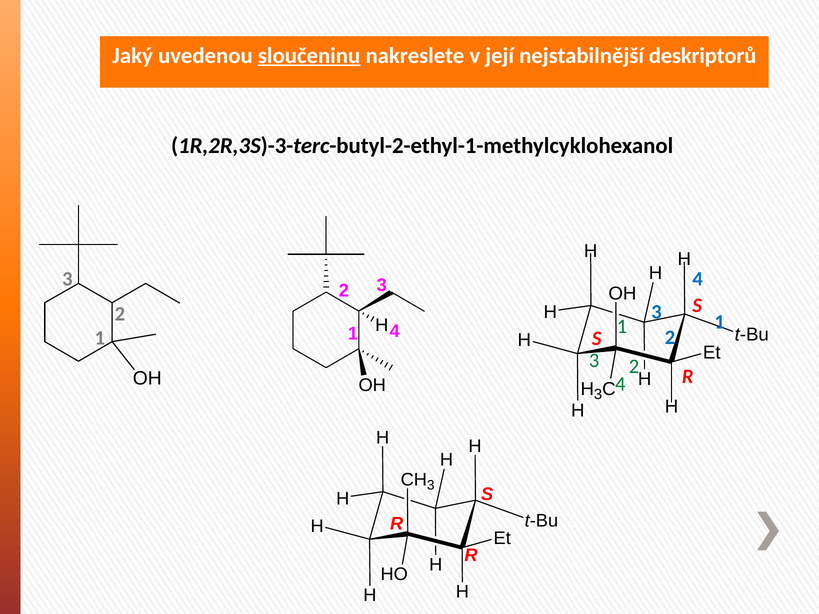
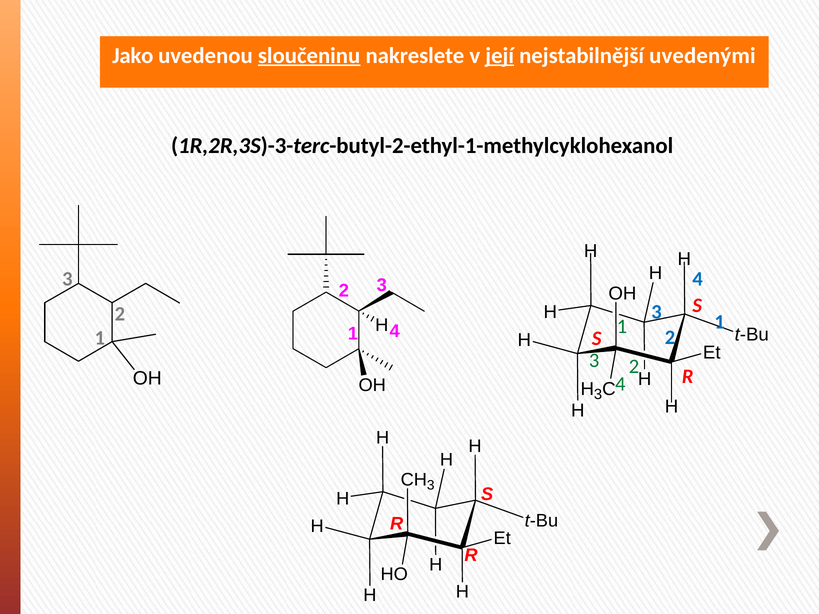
Jaký: Jaký -> Jako (133, 56)
její underline: none -> present (500, 56)
deskriptorů: deskriptorů -> uvedenými (702, 56)
